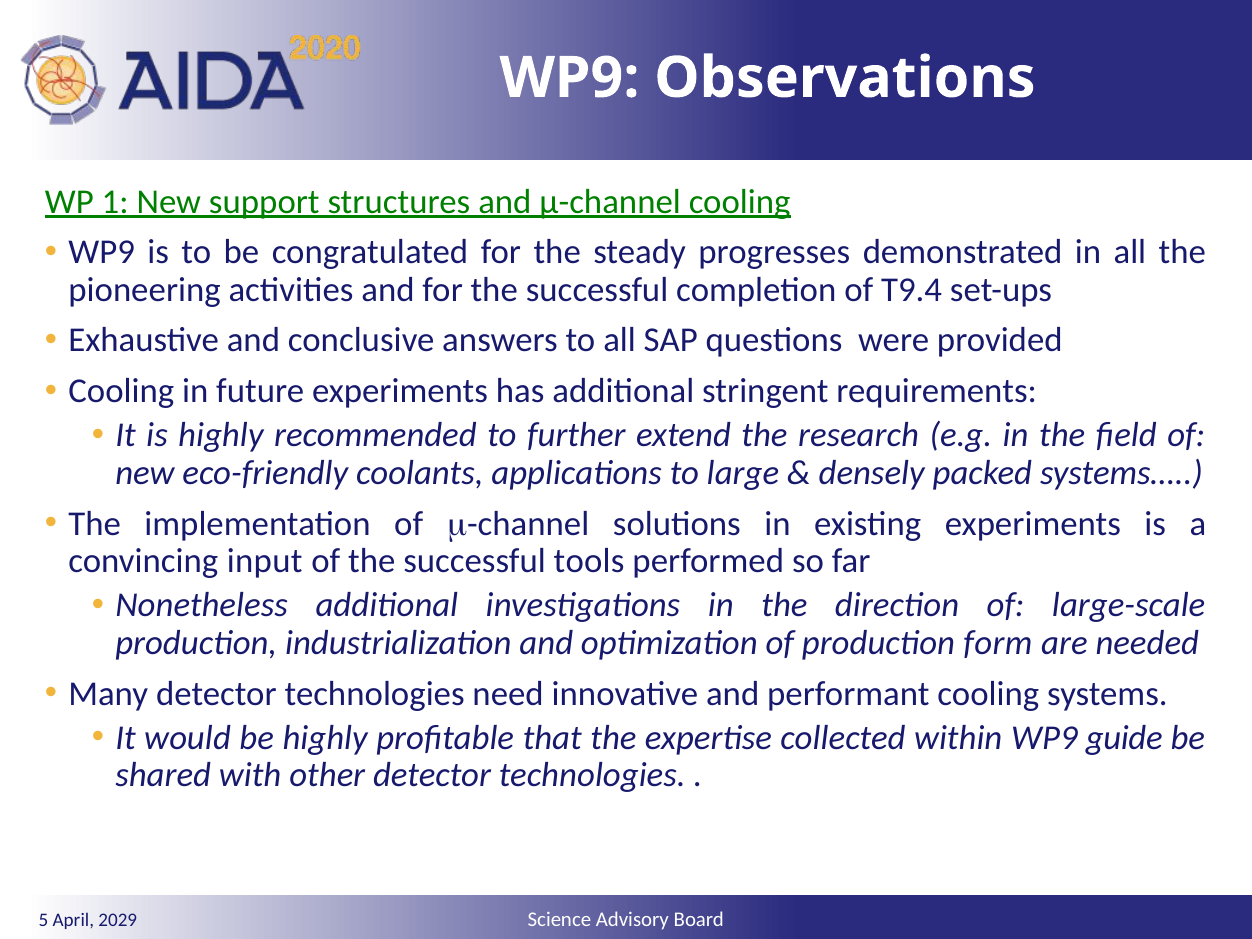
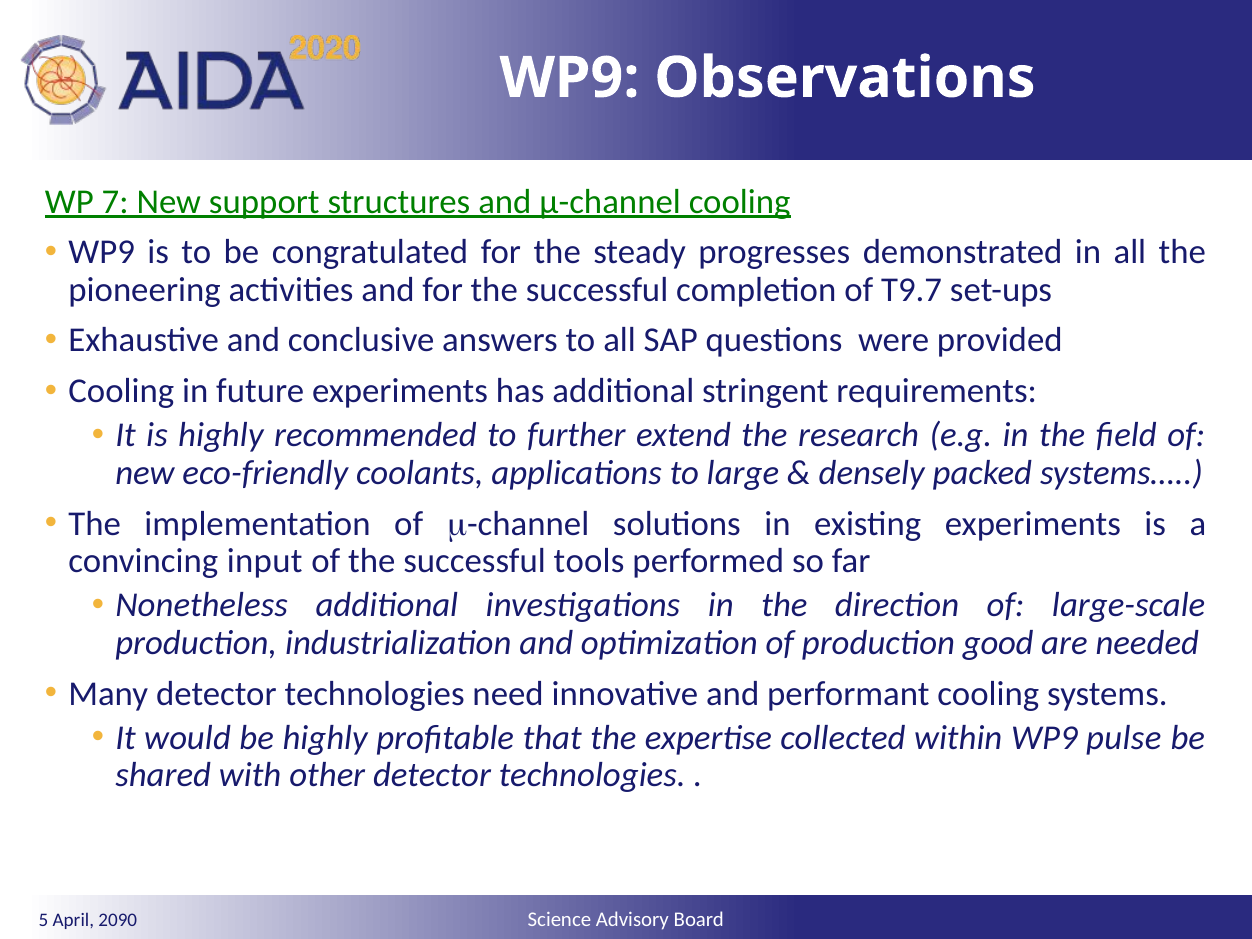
1: 1 -> 7 (115, 202)
T9.4: T9.4 -> T9.7 (912, 290)
form: form -> good (998, 643)
guide: guide -> pulse (1124, 738)
2029: 2029 -> 2090 (118, 921)
